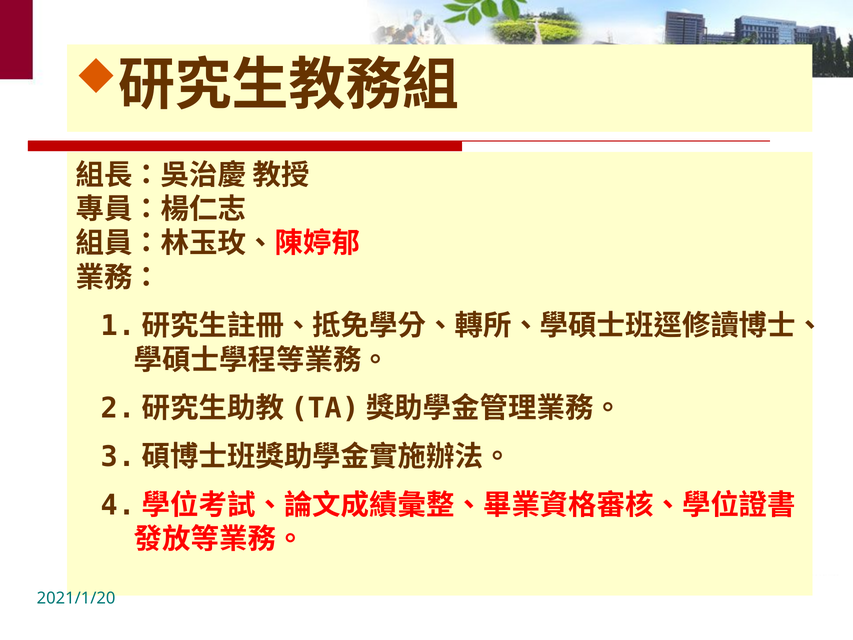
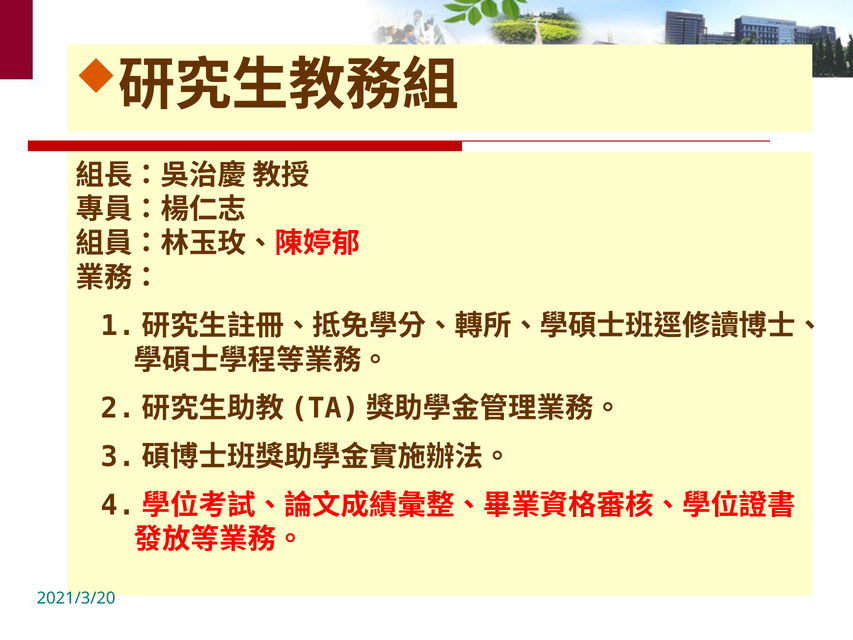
2021/1/20: 2021/1/20 -> 2021/3/20 (76, 598)
